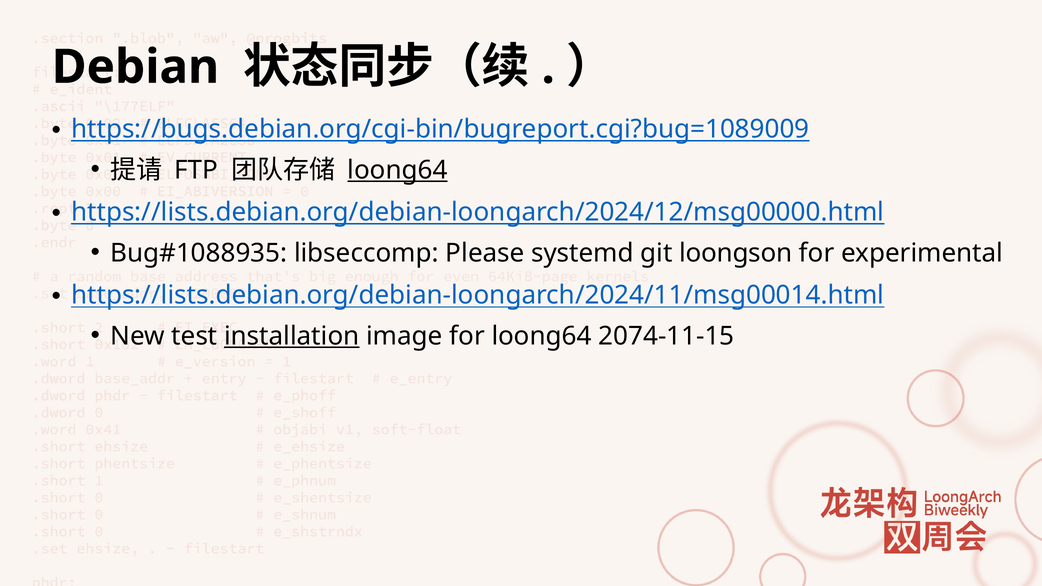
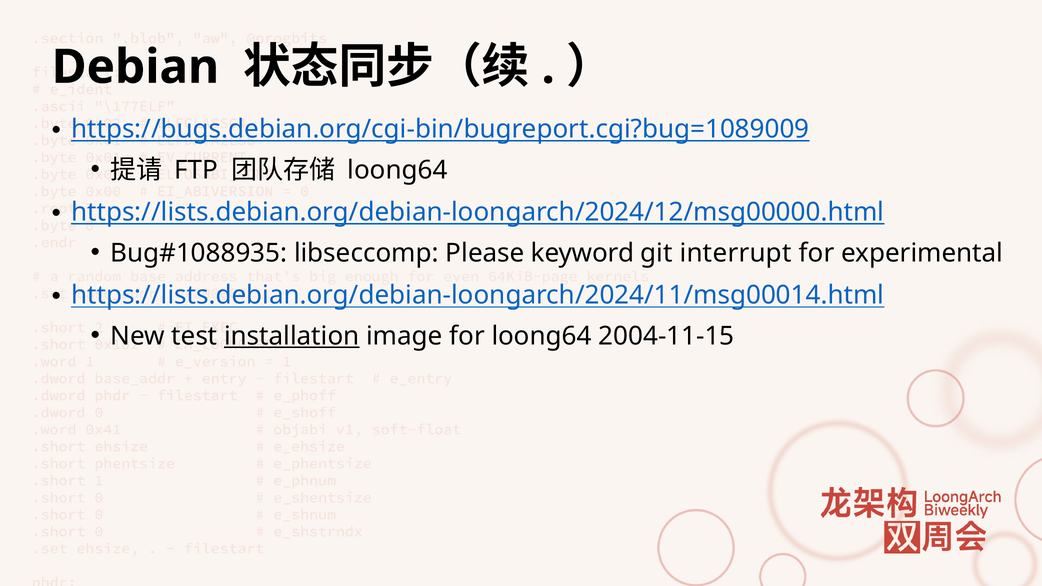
loong64 underline: present -> none (397, 170)
systemd: systemd -> keyword (583, 253)
loongson: loongson -> interrupt (736, 253)
2074-11-15: 2074-11-15 -> 2004-11-15 (666, 336)
